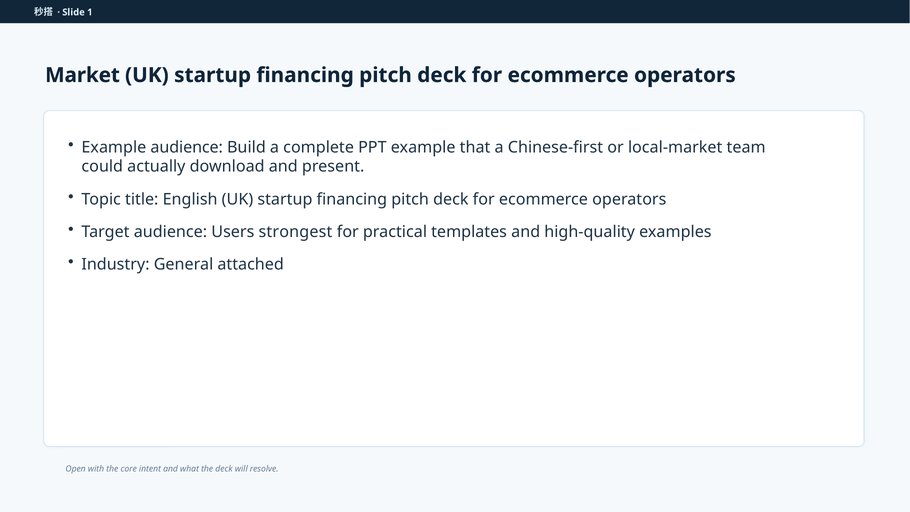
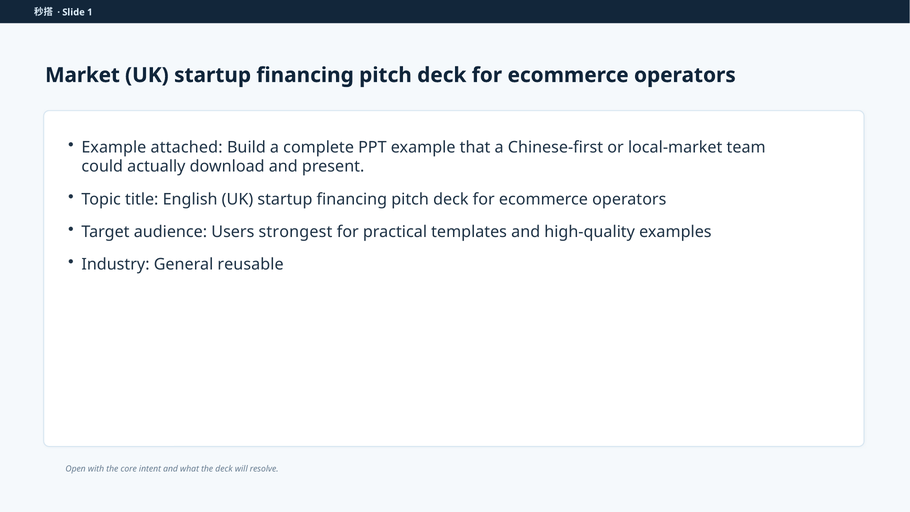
Example audience: audience -> attached (187, 147)
attached: attached -> reusable (251, 264)
